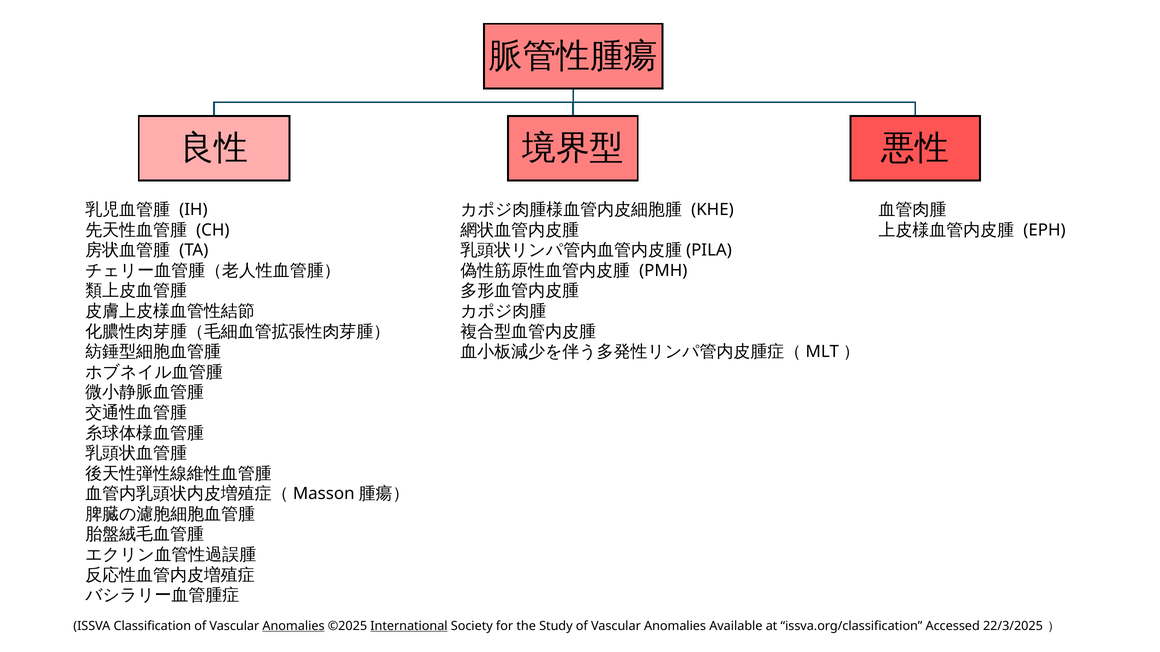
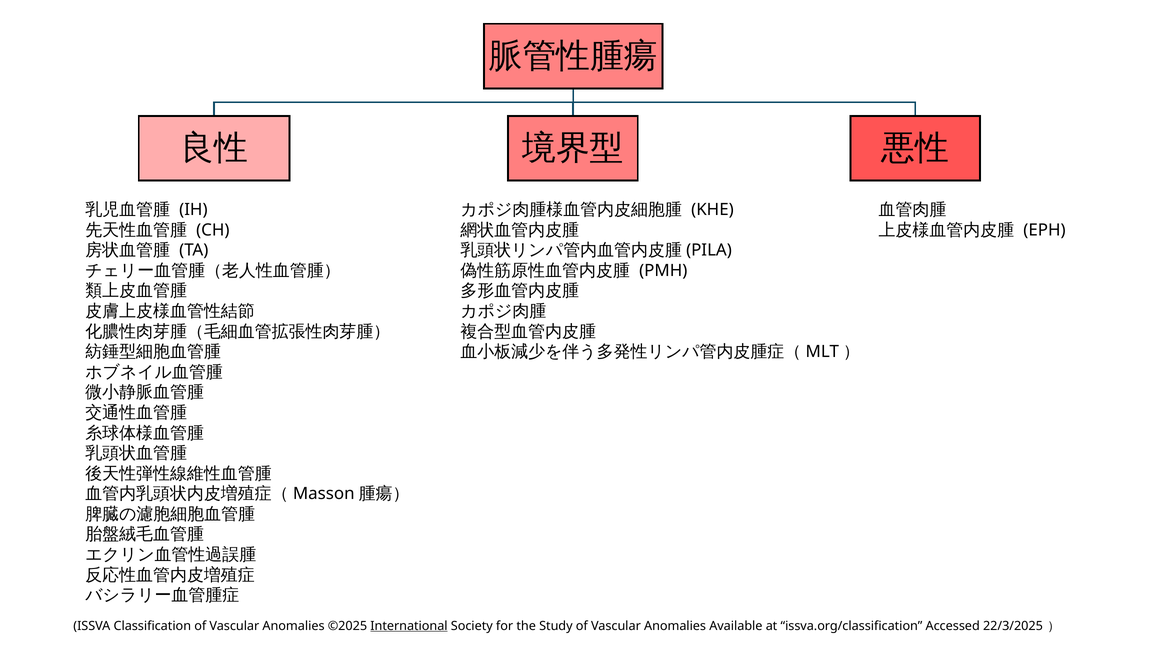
Anomalies underline: present -> none (294, 626)
